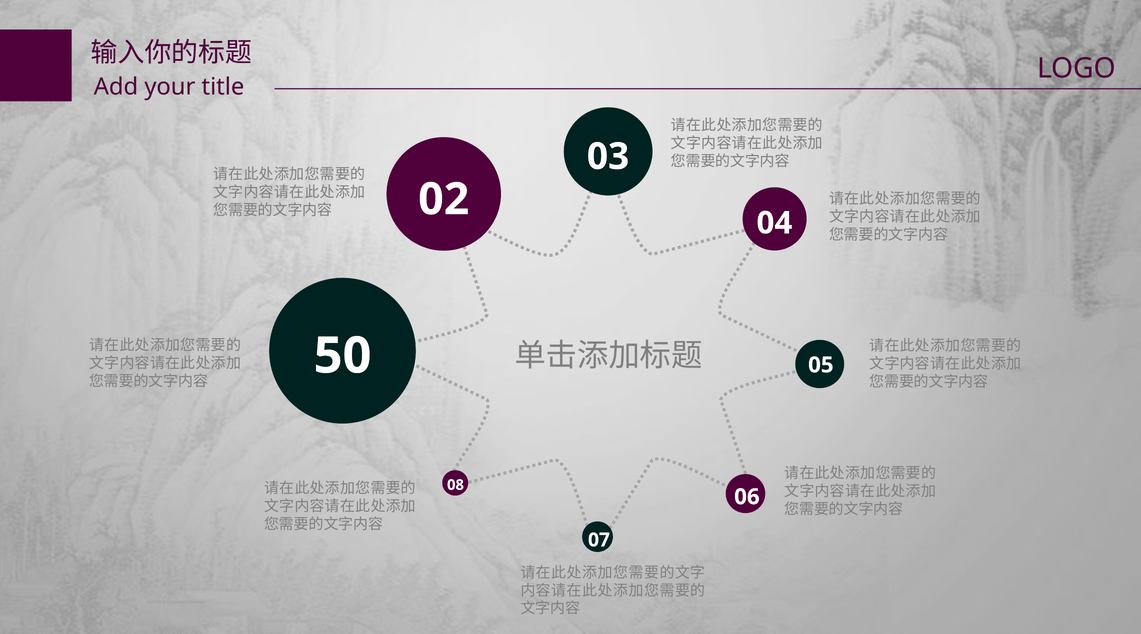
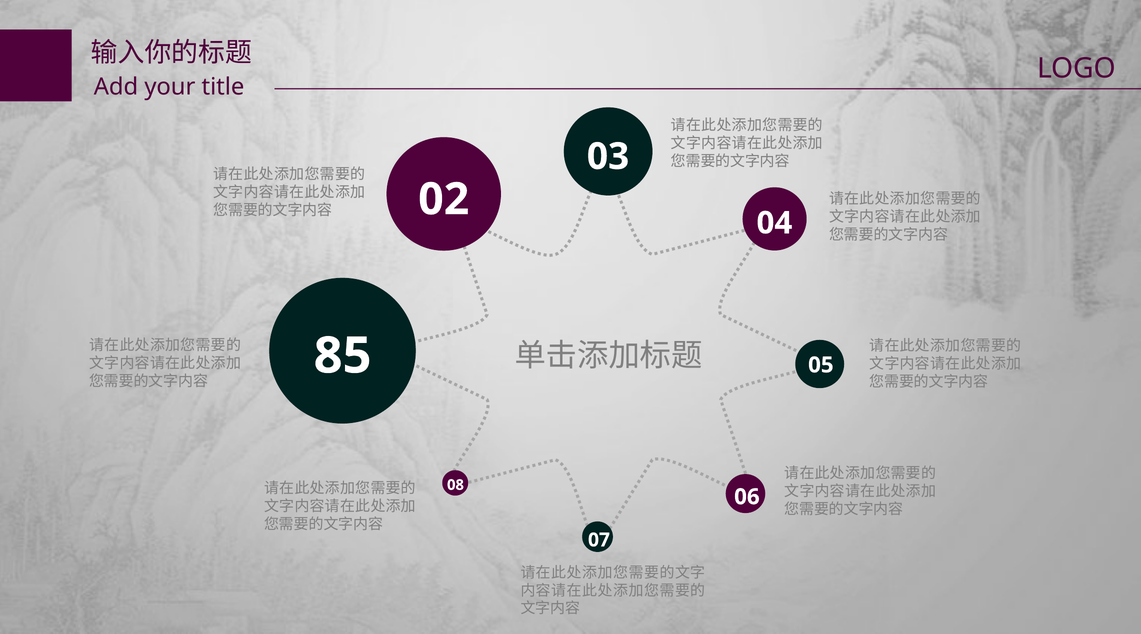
50: 50 -> 85 (343, 356)
